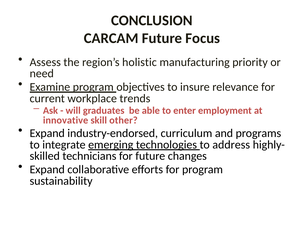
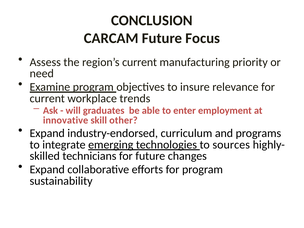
region’s holistic: holistic -> current (140, 62)
address: address -> sources (231, 145)
